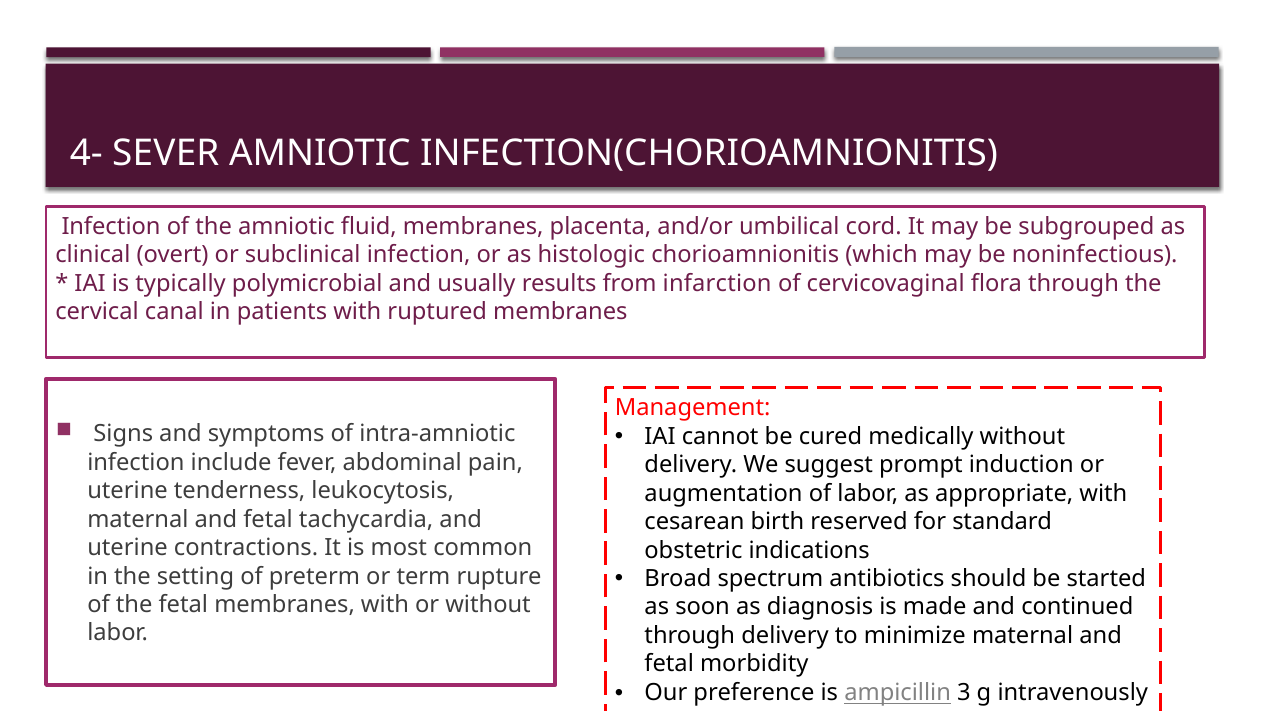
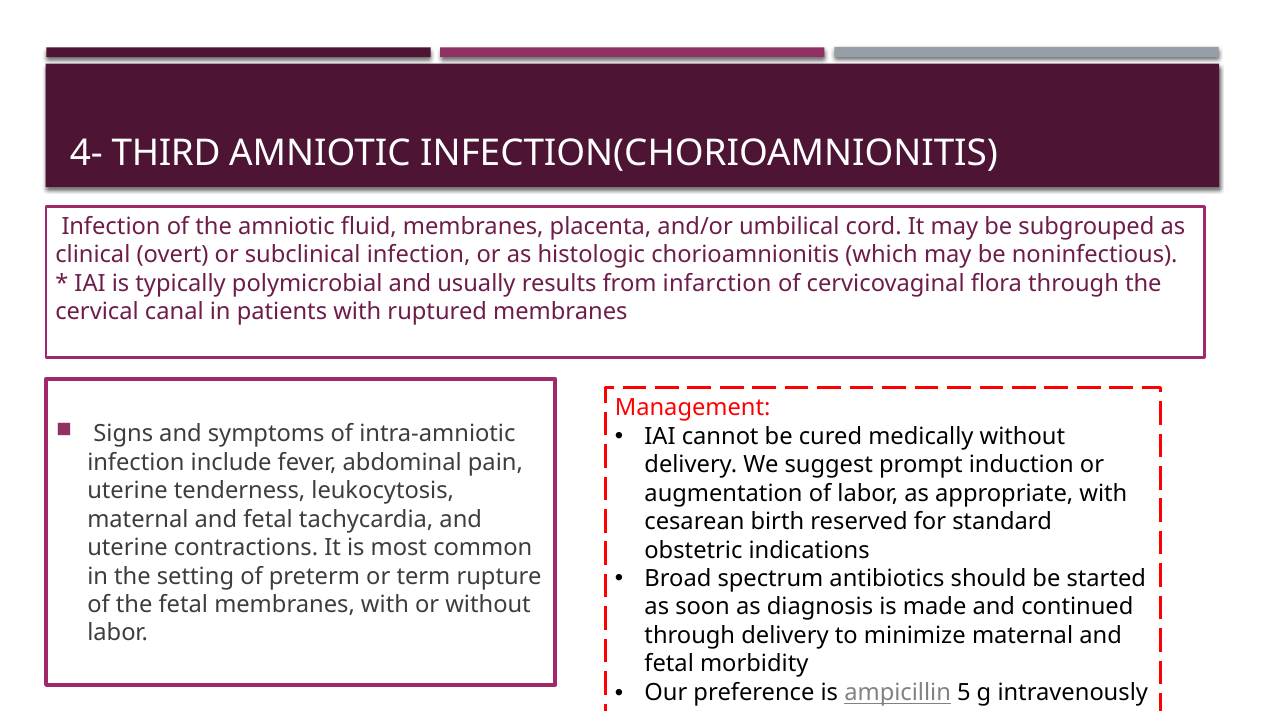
SEVER: SEVER -> THIRD (166, 154)
ampicillin 3: 3 -> 5 (964, 693)
